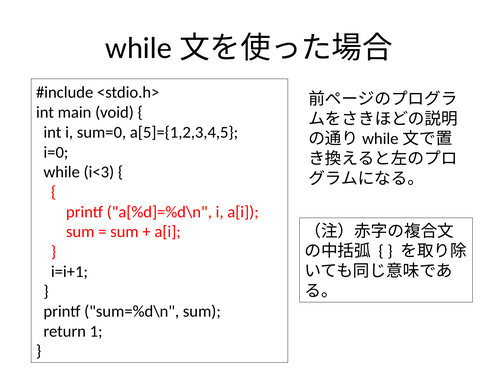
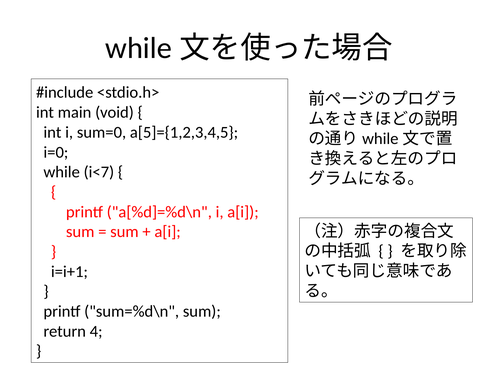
i<3: i<3 -> i<7 (99, 172)
1: 1 -> 4 (96, 332)
